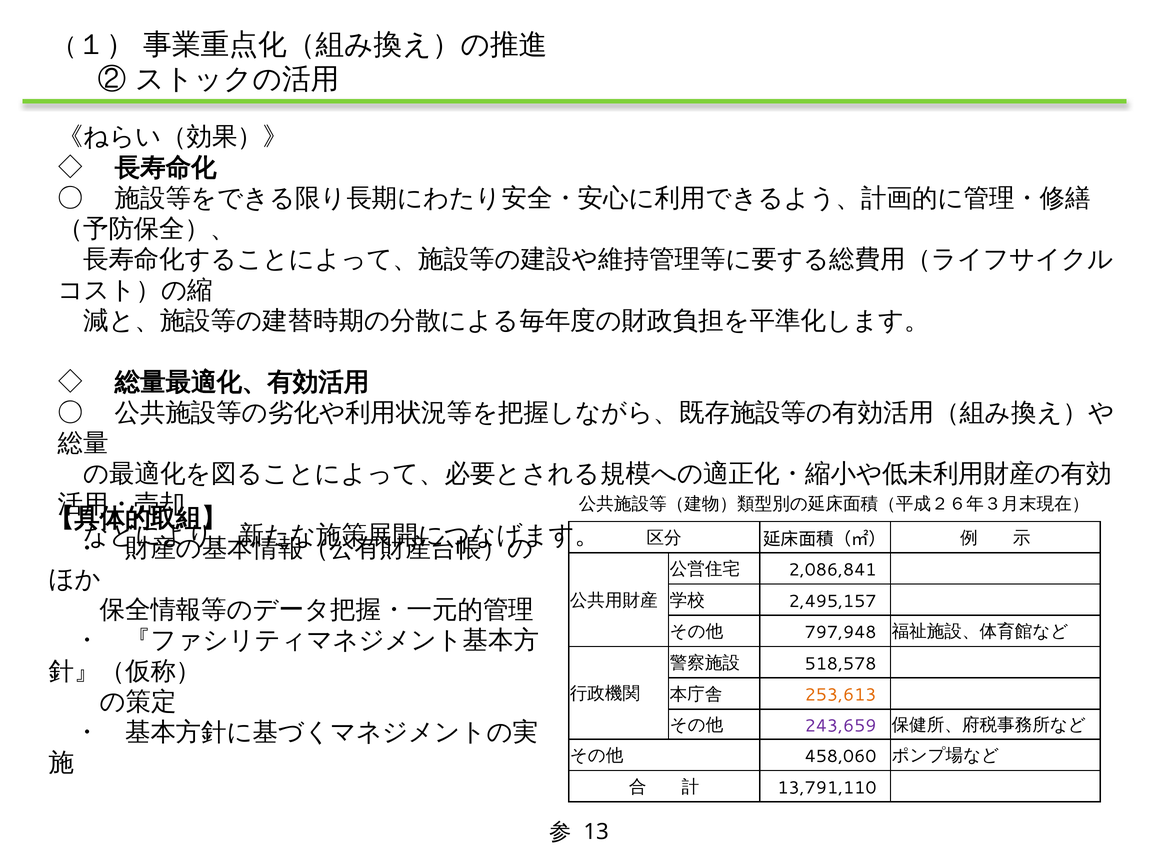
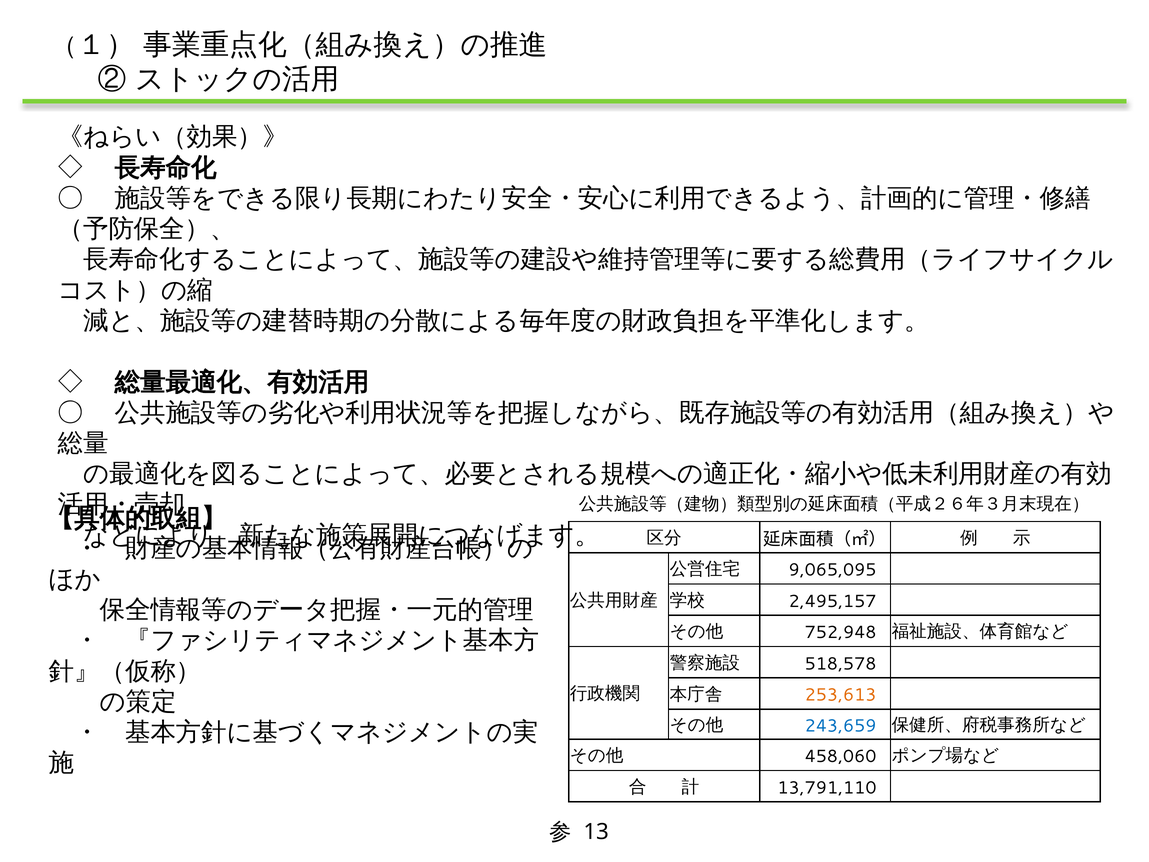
2,086,841: 2,086,841 -> 9,065,095 (833, 570)
797,948: 797,948 -> 752,948 (841, 632)
243,659 colour: purple -> blue (841, 726)
